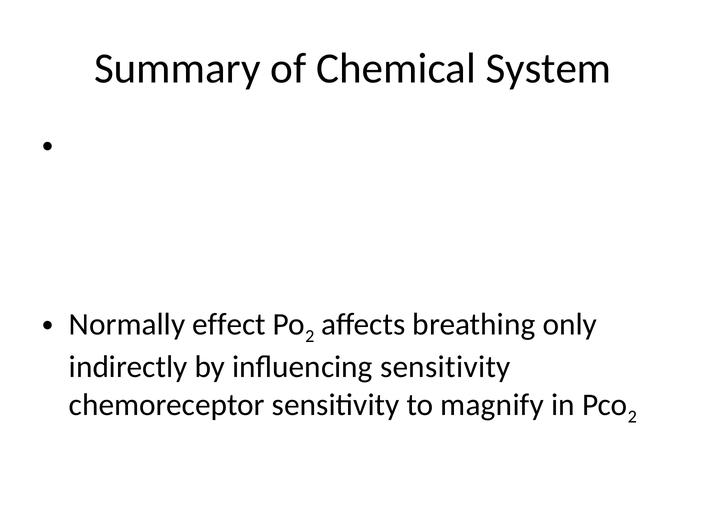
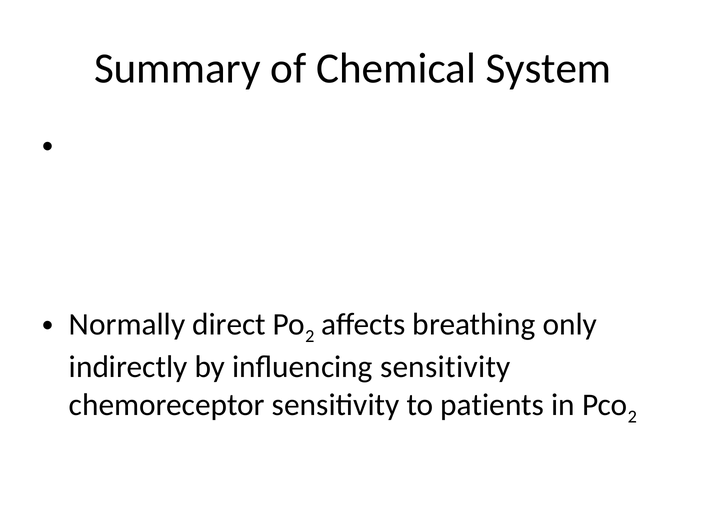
effect: effect -> direct (229, 324)
magnify: magnify -> patients (492, 404)
